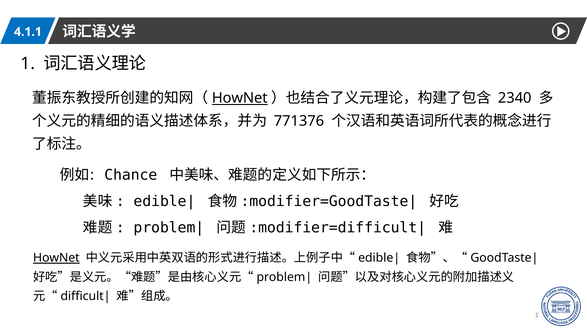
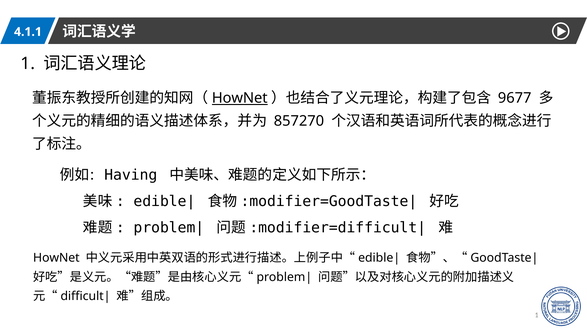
2340: 2340 -> 9677 (515, 98)
771376: 771376 -> 857270 (299, 121)
Chance: Chance -> Having (131, 175)
HowNet underline: present -> none (56, 258)
